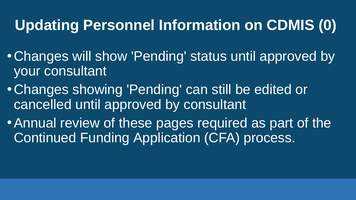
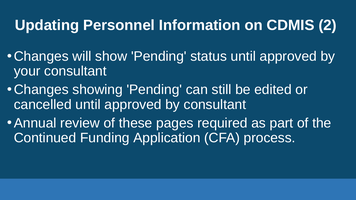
0: 0 -> 2 (328, 25)
